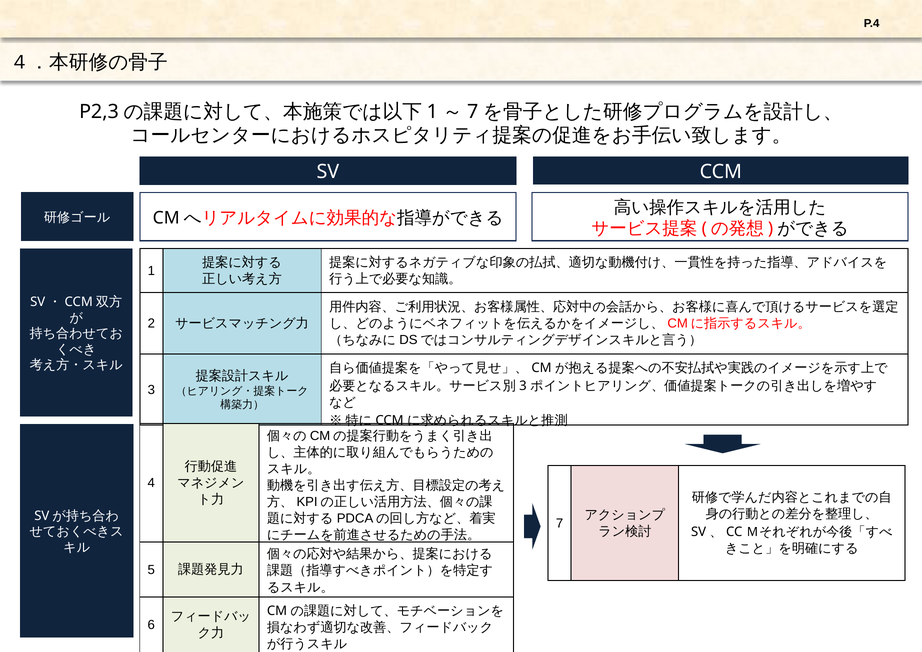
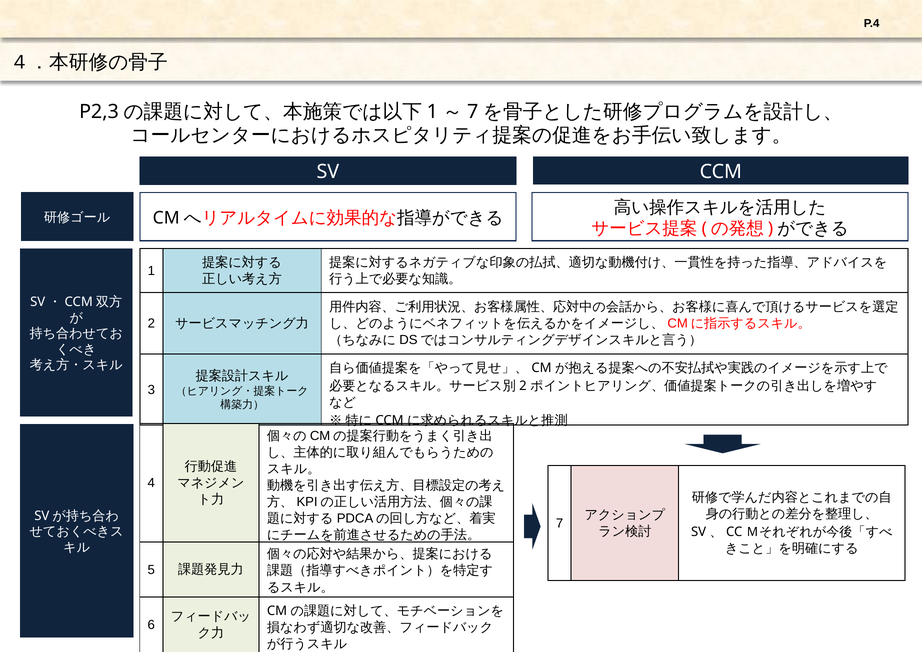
3: 3 -> 2 (523, 386)
